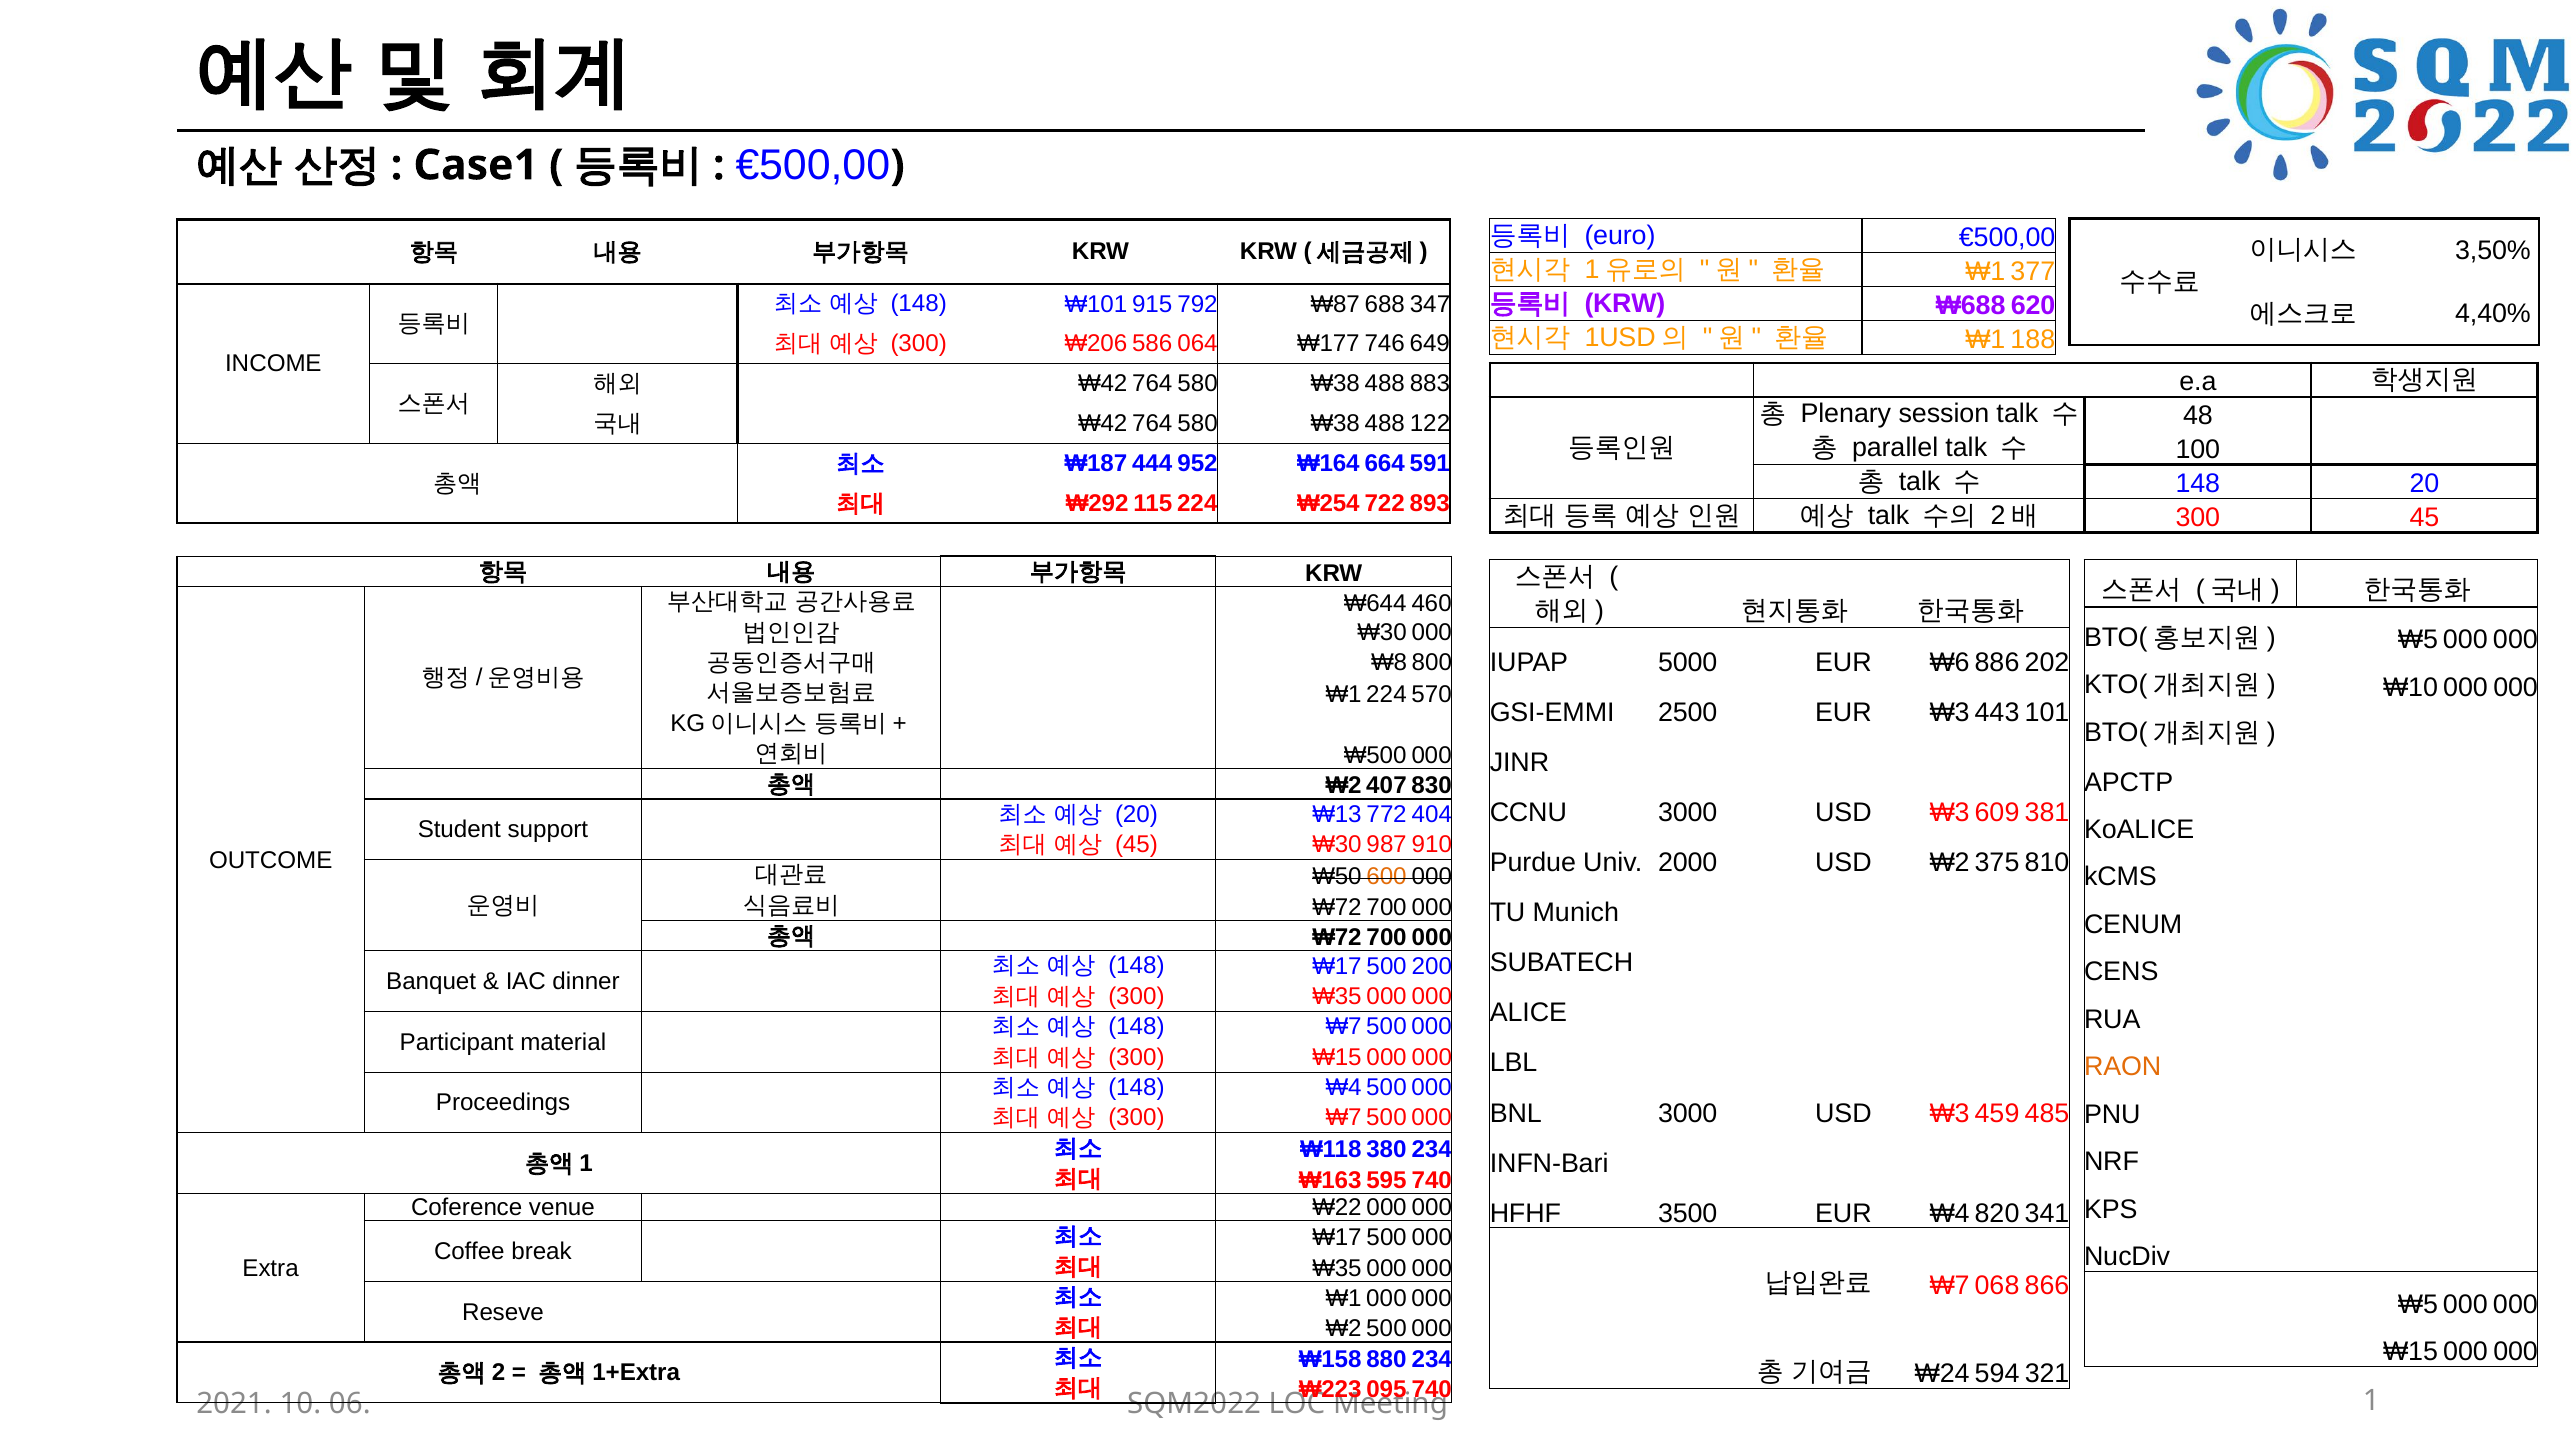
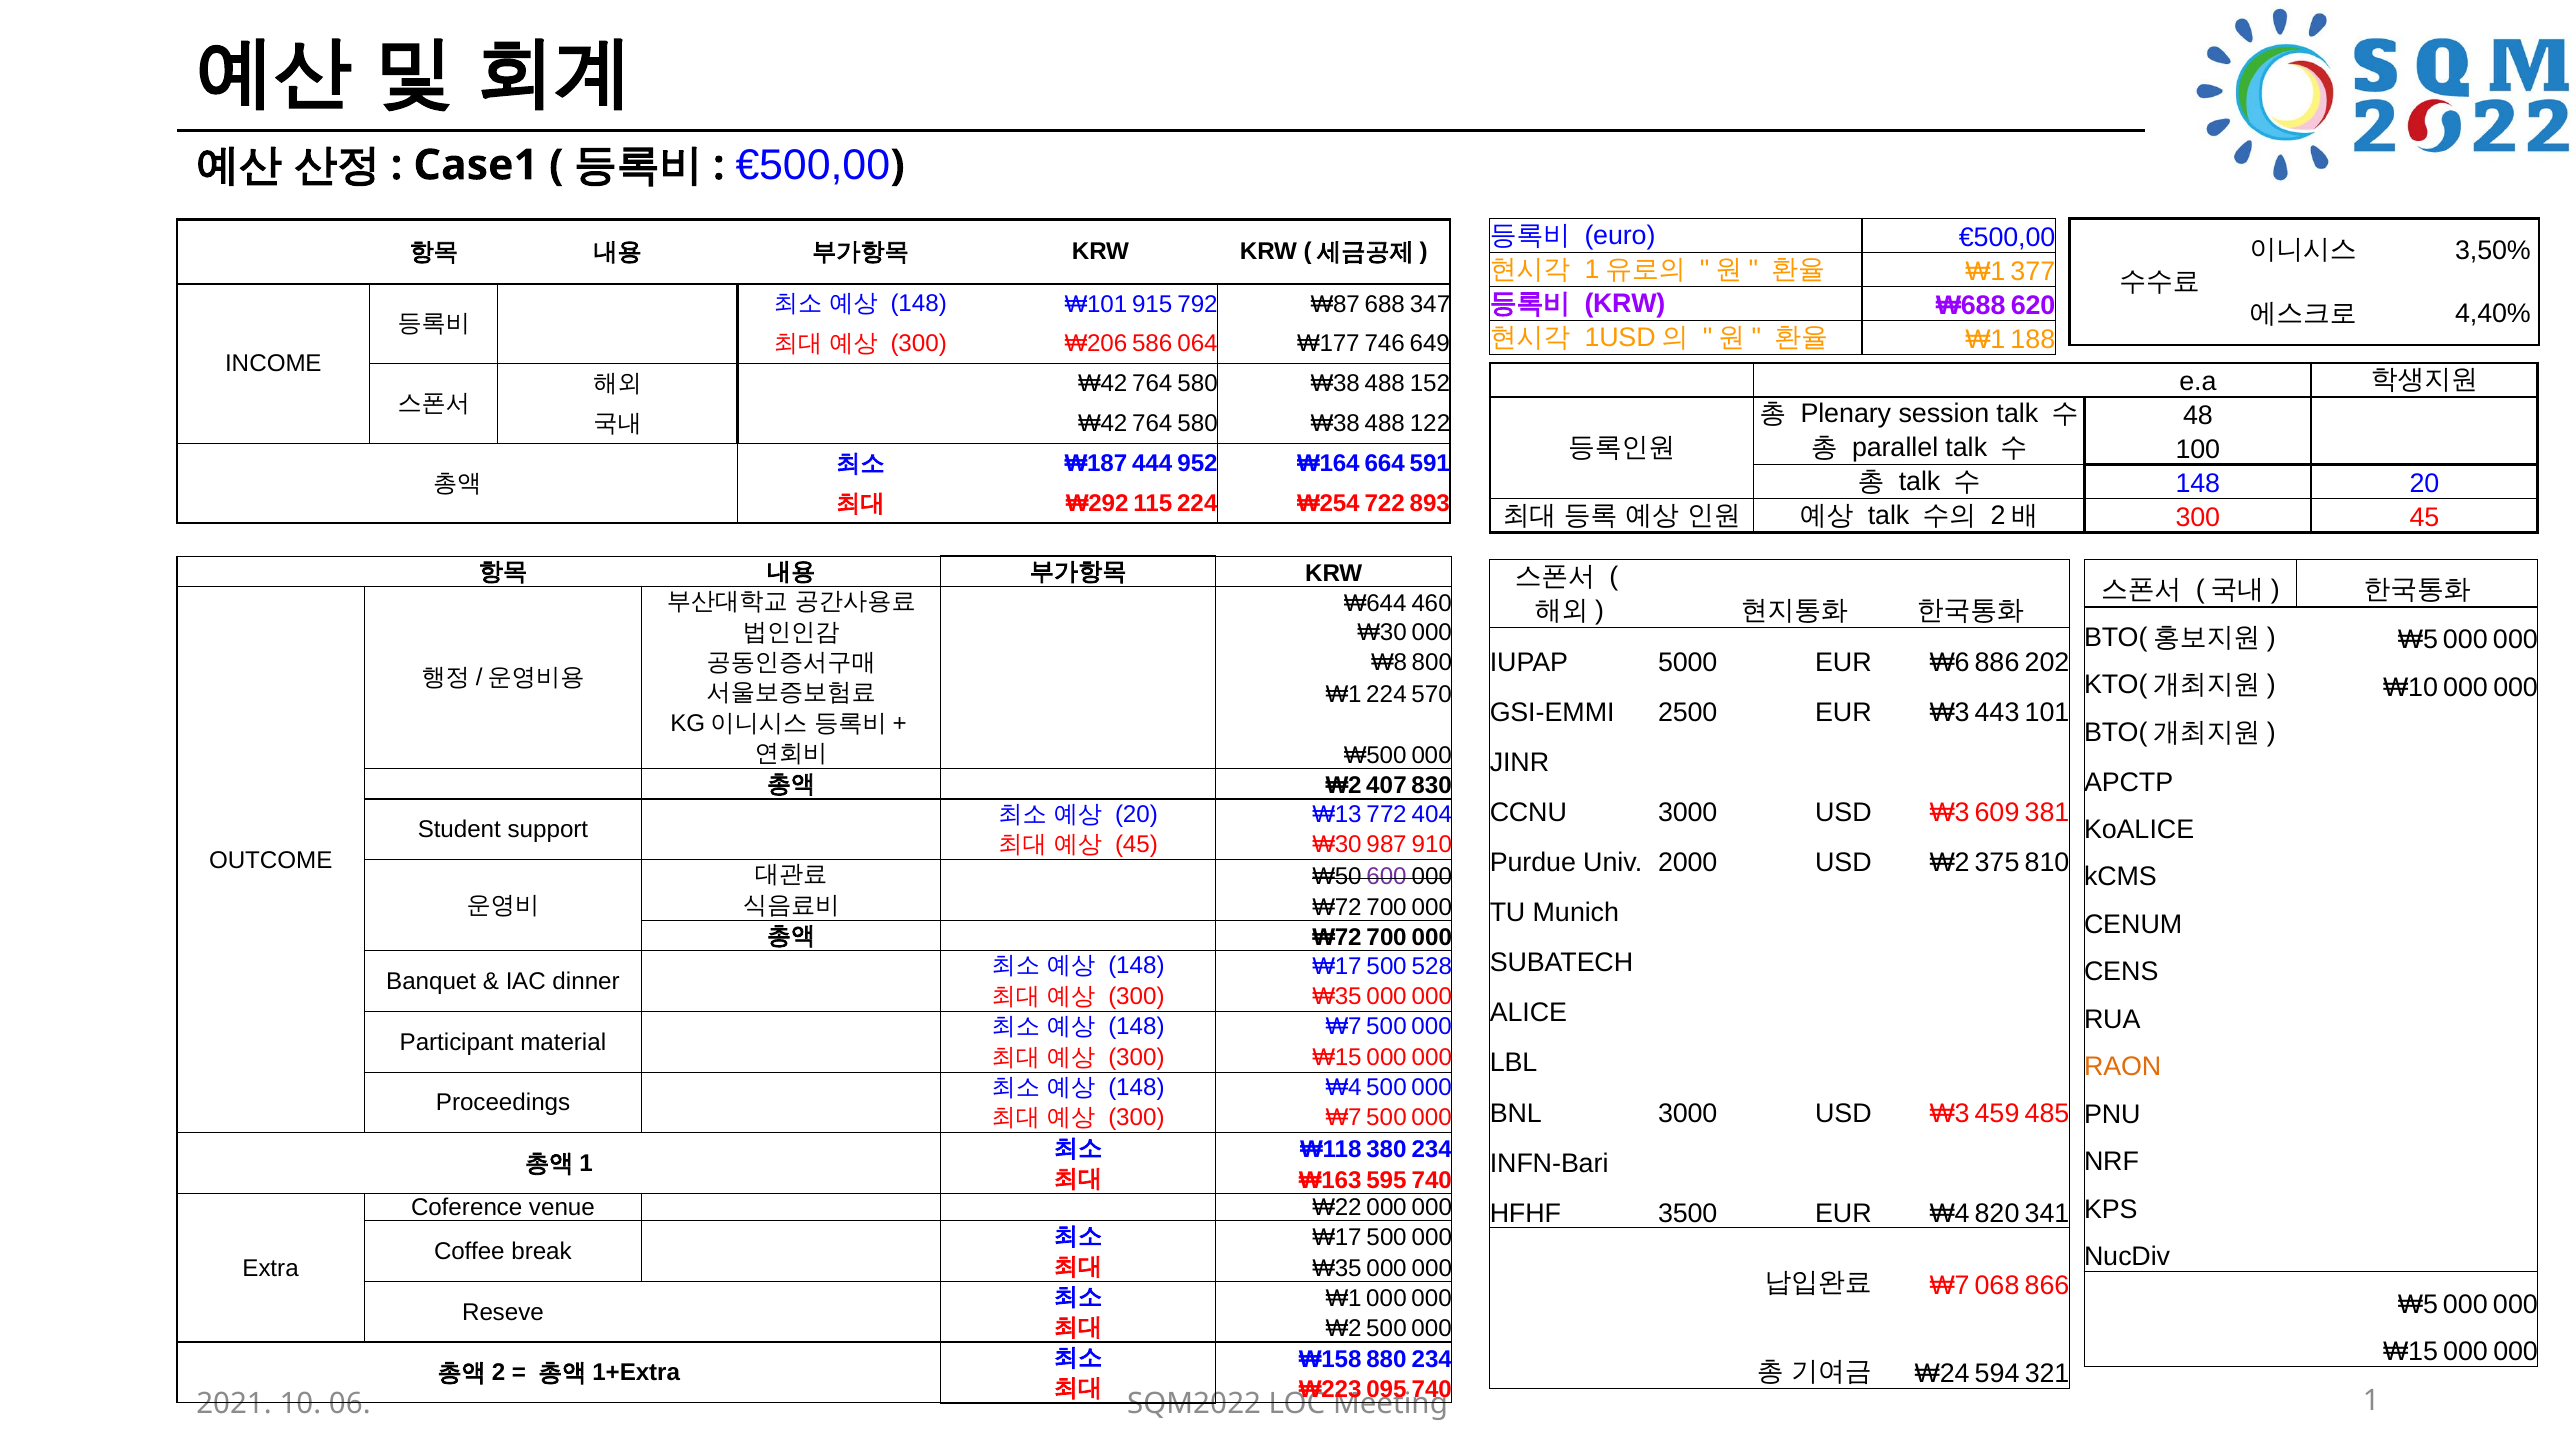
883: 883 -> 152 (1430, 384)
600 colour: orange -> purple (1387, 877)
200: 200 -> 528 (1432, 966)
